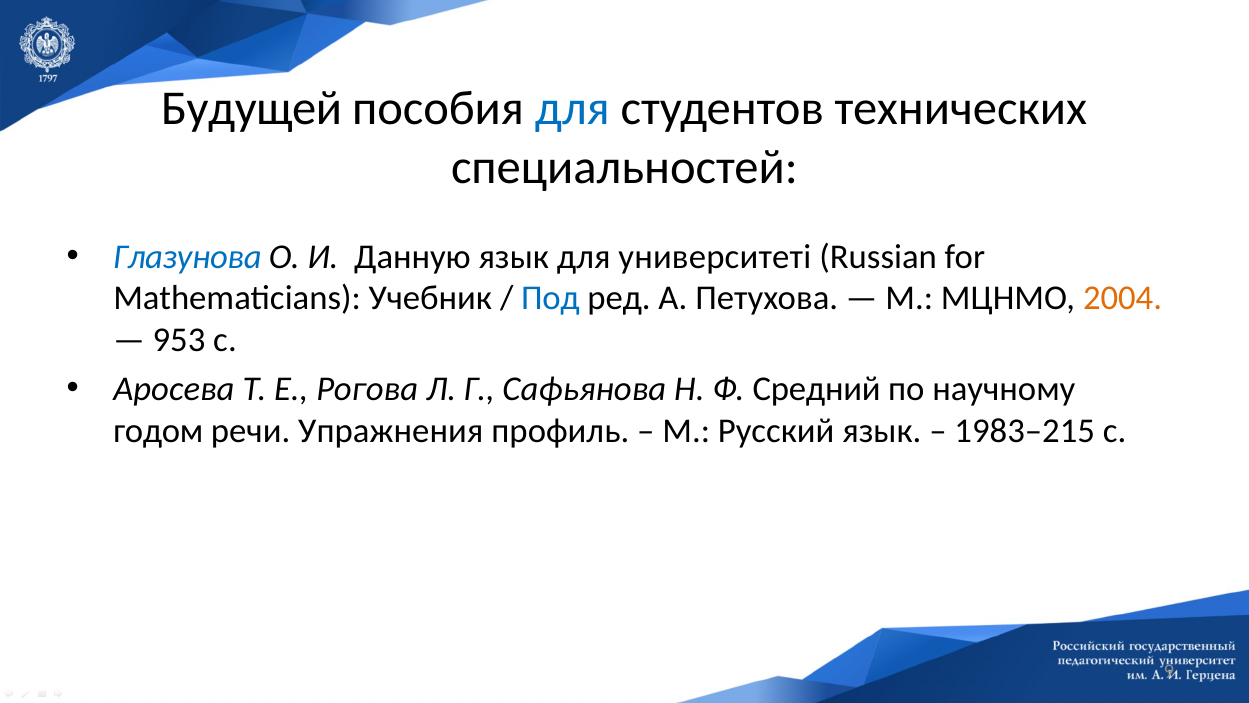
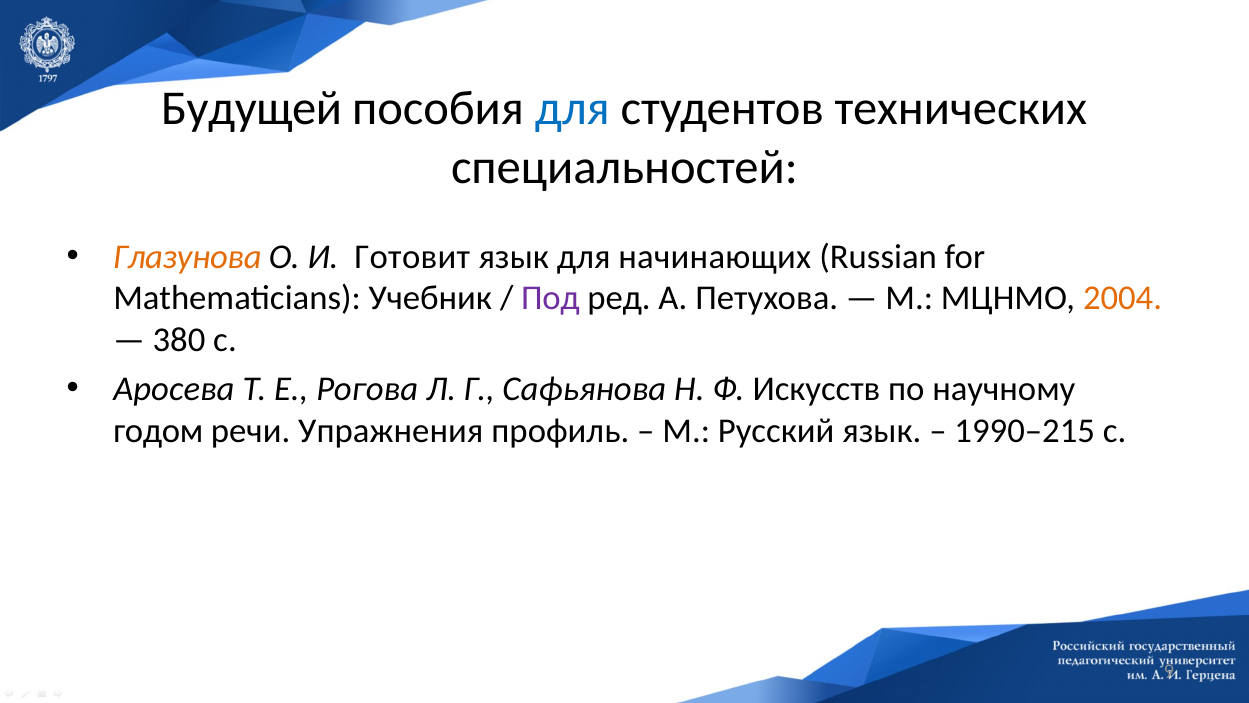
Глазунова colour: blue -> orange (187, 257)
Данную: Данную -> Готовит (412, 257)
университетi: университетi -> начинающих (715, 257)
Под colour: blue -> purple (551, 298)
953: 953 -> 380 (179, 340)
Средний: Средний -> Искусств (817, 389)
1983–215: 1983–215 -> 1990–215 (1025, 430)
